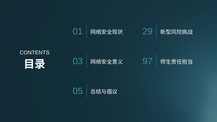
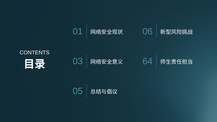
29: 29 -> 06 (148, 31)
97: 97 -> 64 (148, 61)
